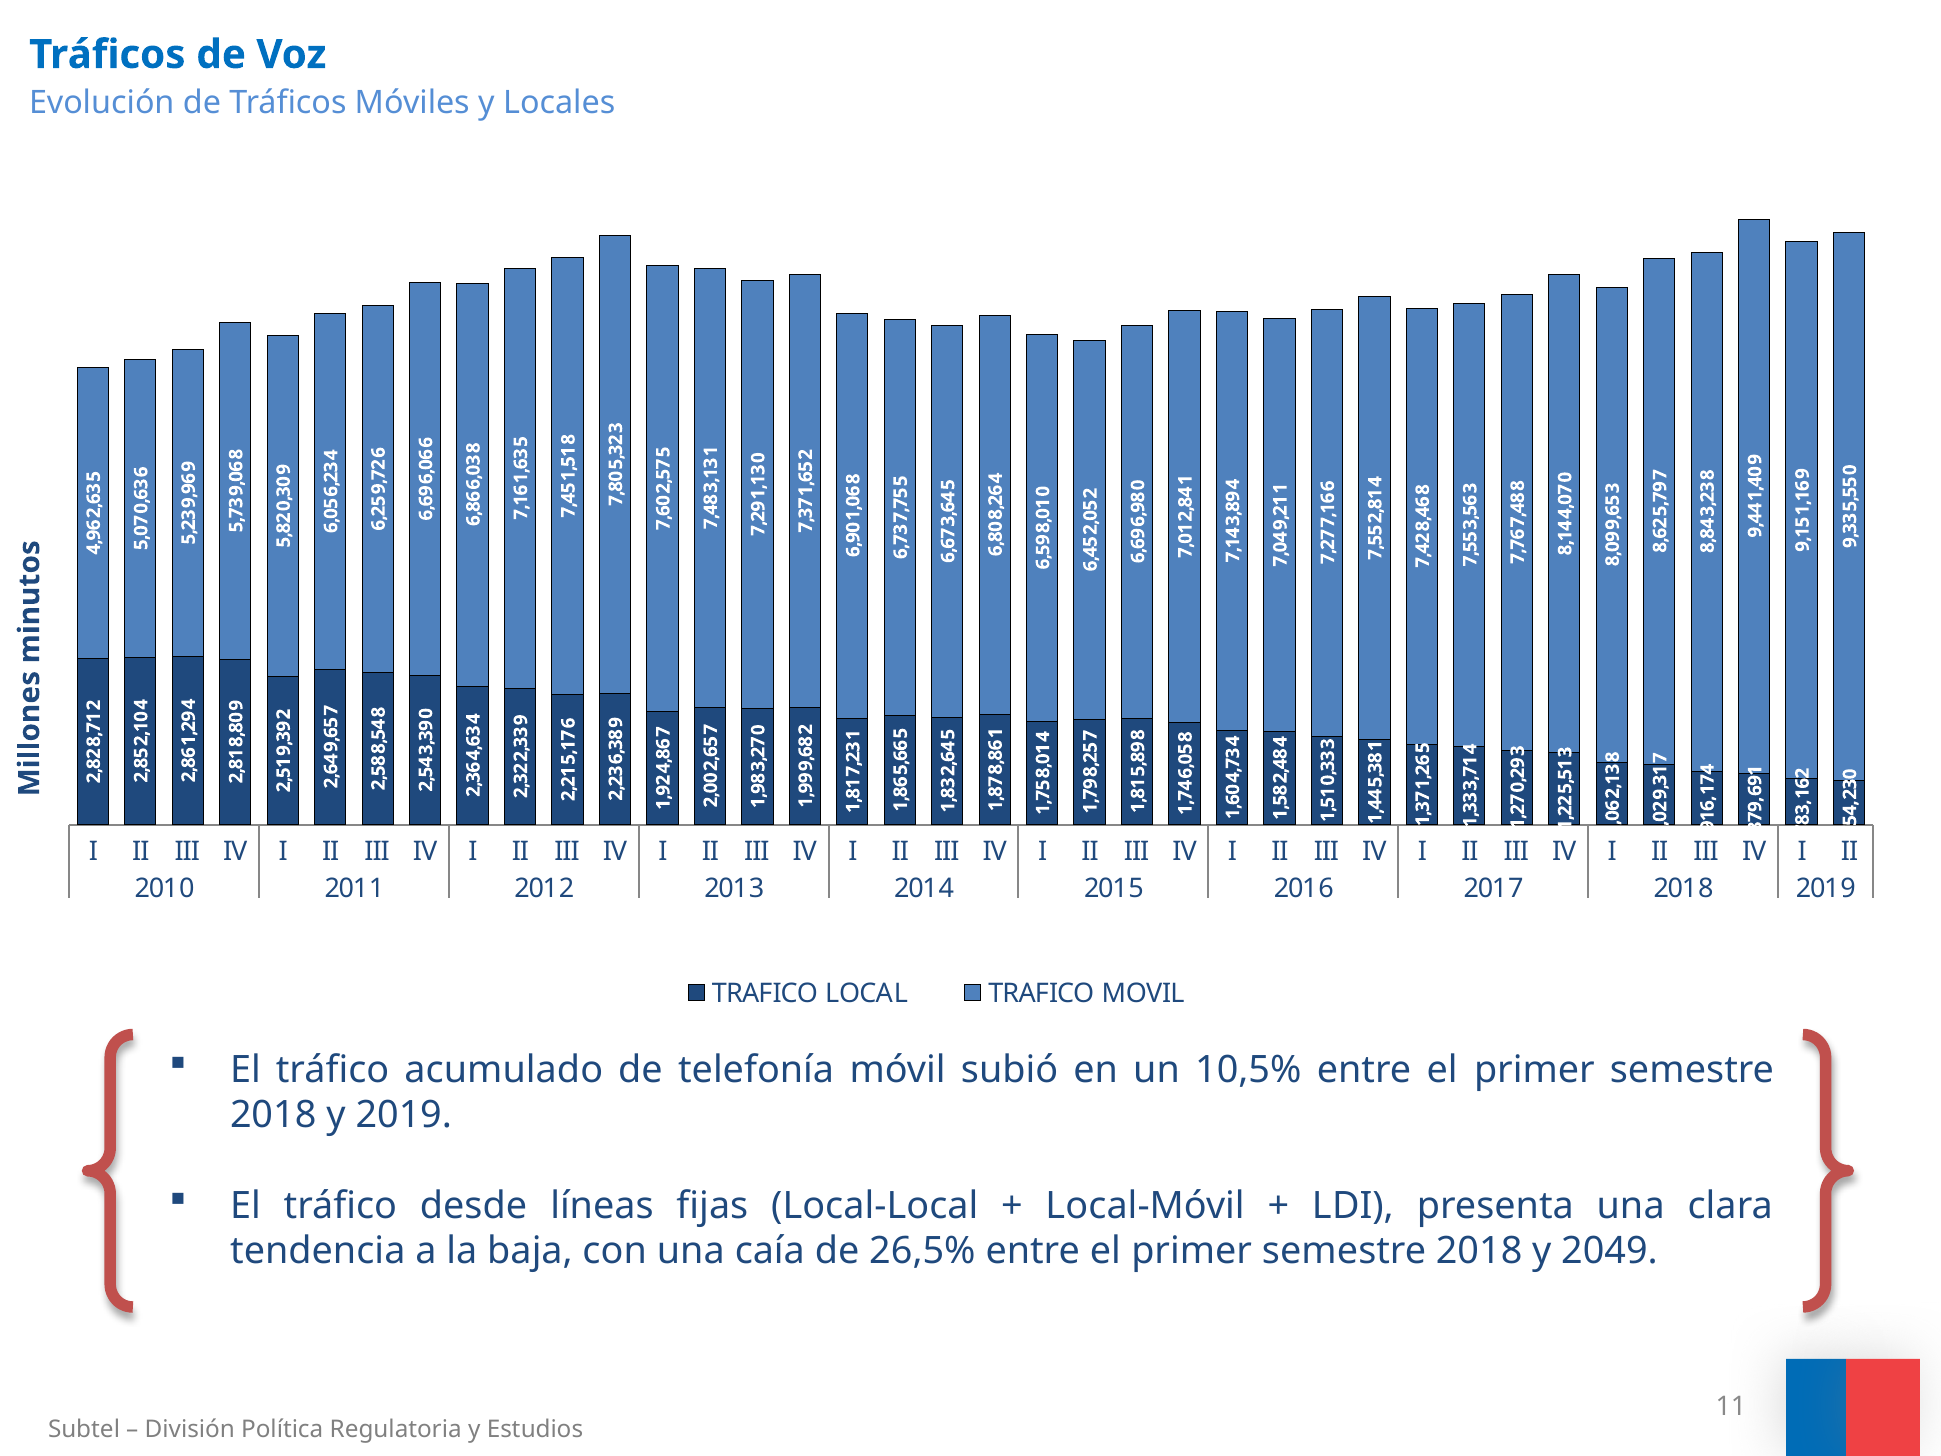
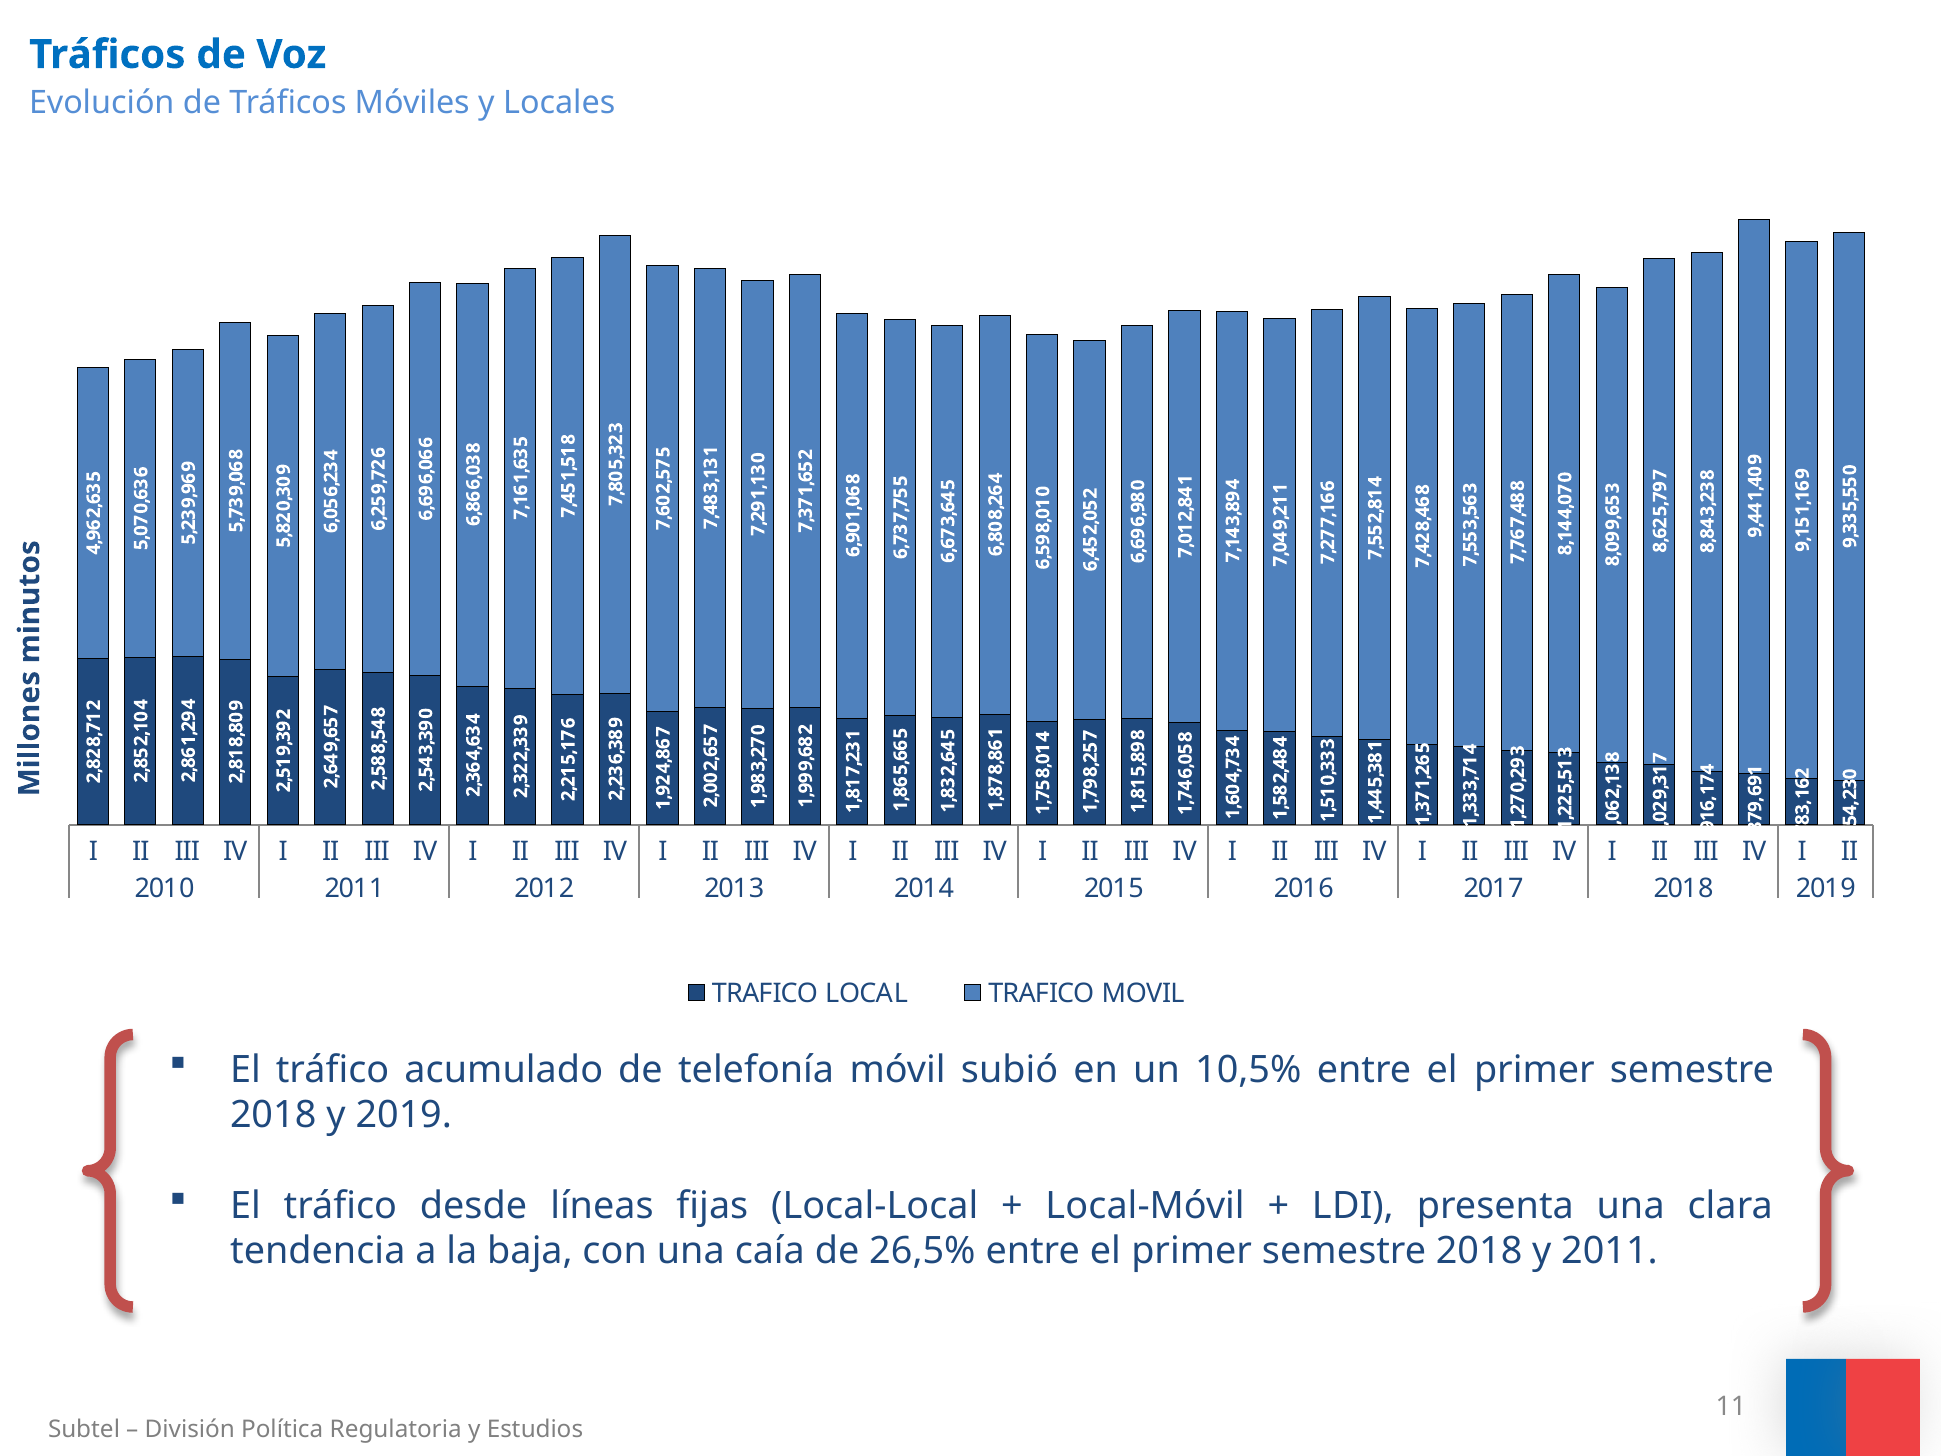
y 2049: 2049 -> 2011 (1610, 1251)
